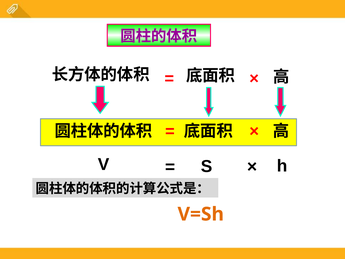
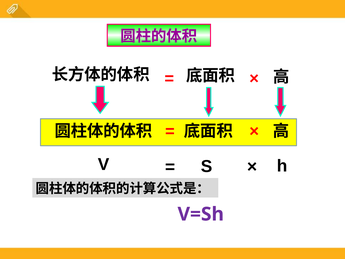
V=Sh colour: orange -> purple (201, 214)
